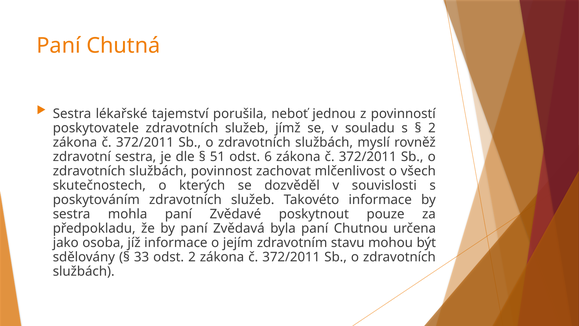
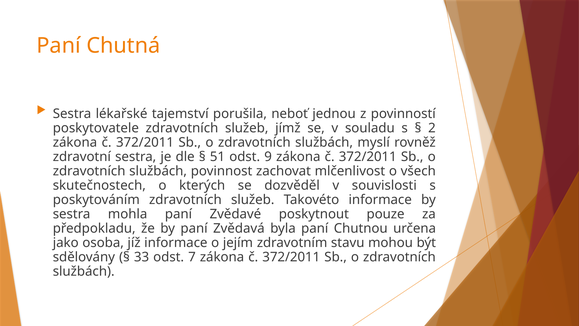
6: 6 -> 9 (268, 157)
odst 2: 2 -> 7 (192, 257)
